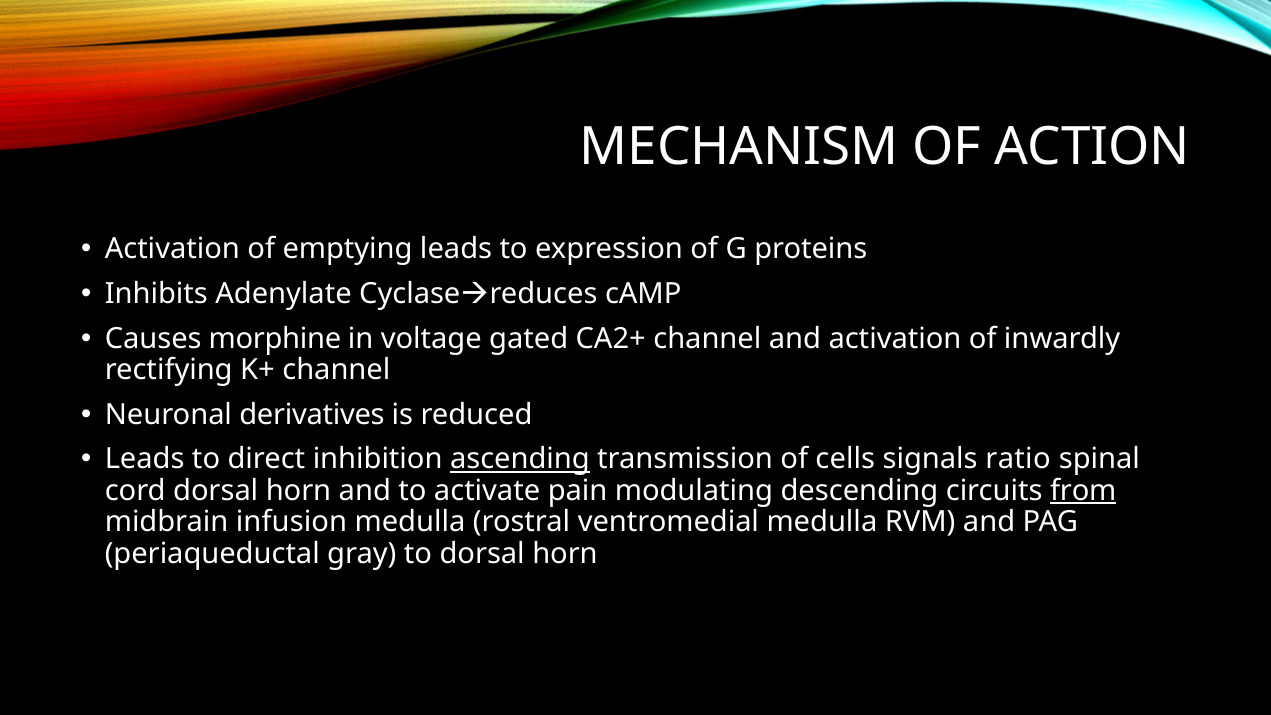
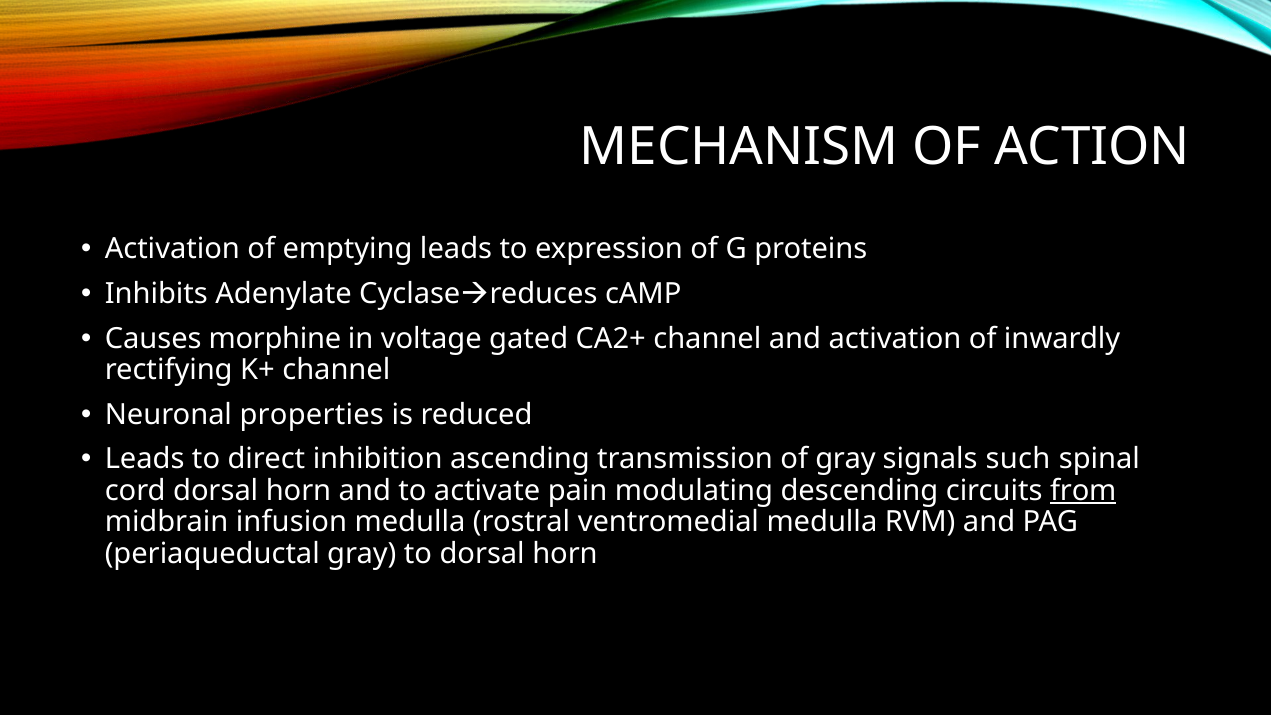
derivatives: derivatives -> properties (312, 415)
ascending underline: present -> none (520, 459)
of cells: cells -> gray (845, 459)
ratio: ratio -> such (1018, 459)
